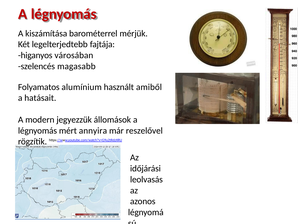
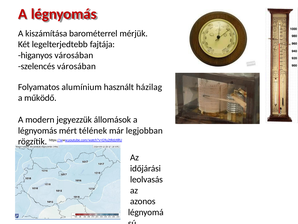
szelencés magasabb: magasabb -> városában (76, 66)
amiből: amiből -> házilag (149, 87)
hatásait: hatásait -> működő (40, 98)
annyira: annyira -> télének (93, 130)
reszelővel: reszelővel -> legjobban (144, 130)
